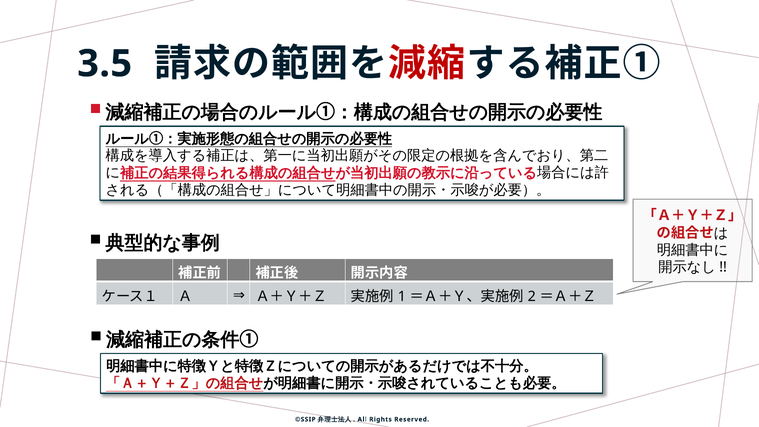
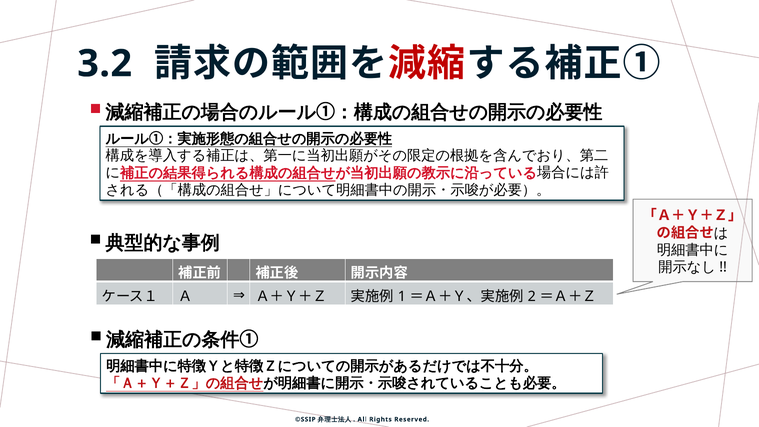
3.5: 3.5 -> 3.2 (105, 64)
